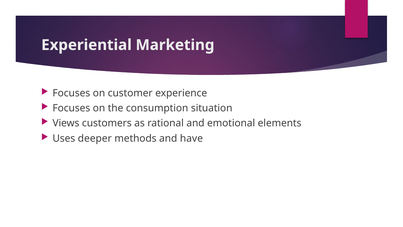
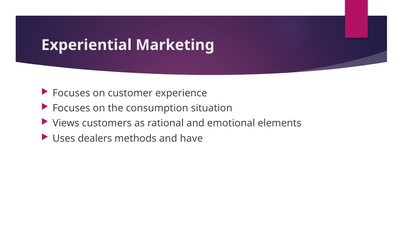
deeper: deeper -> dealers (95, 138)
